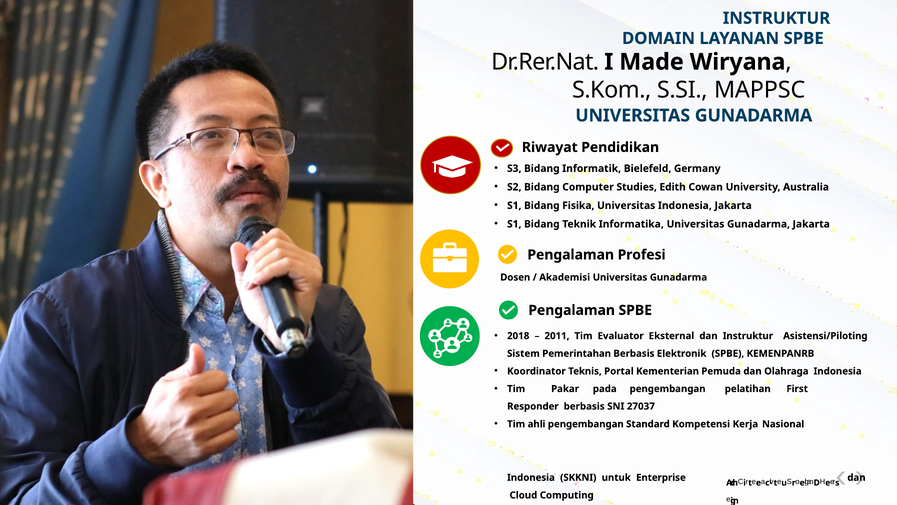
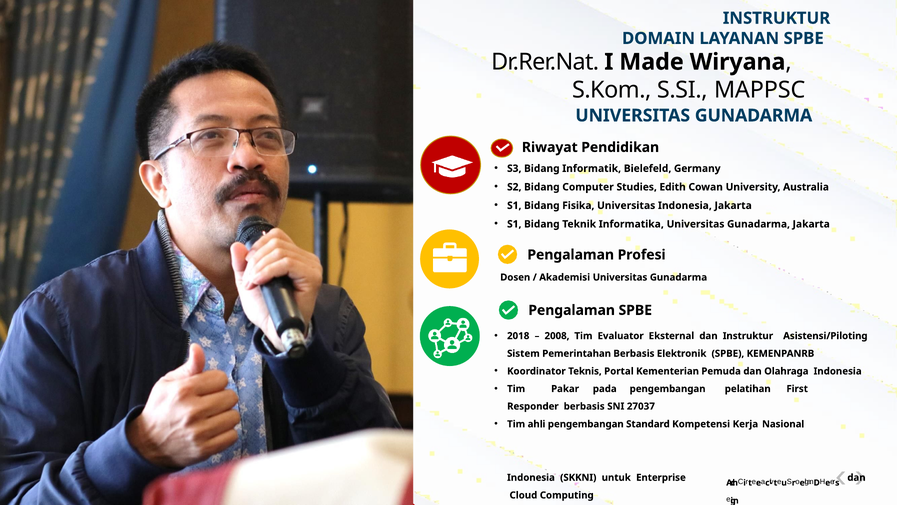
2011: 2011 -> 2008 (557, 336)
